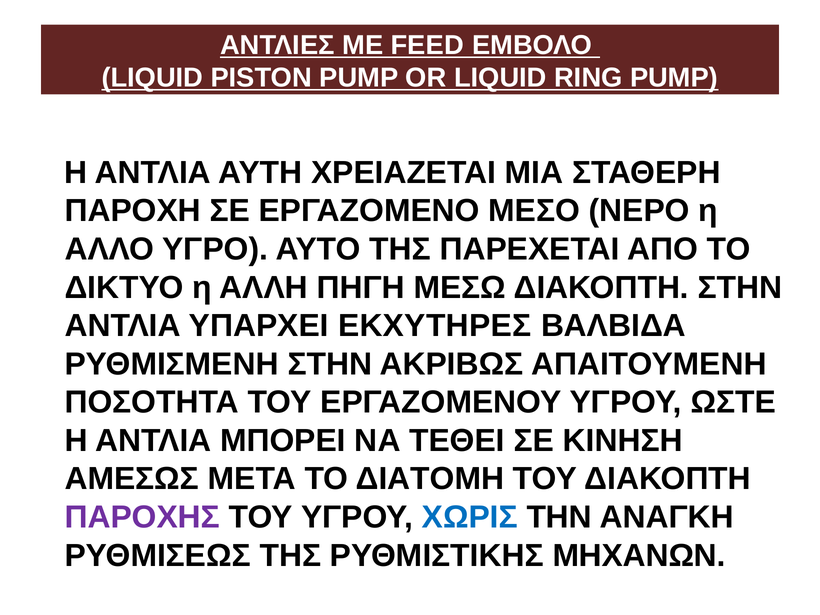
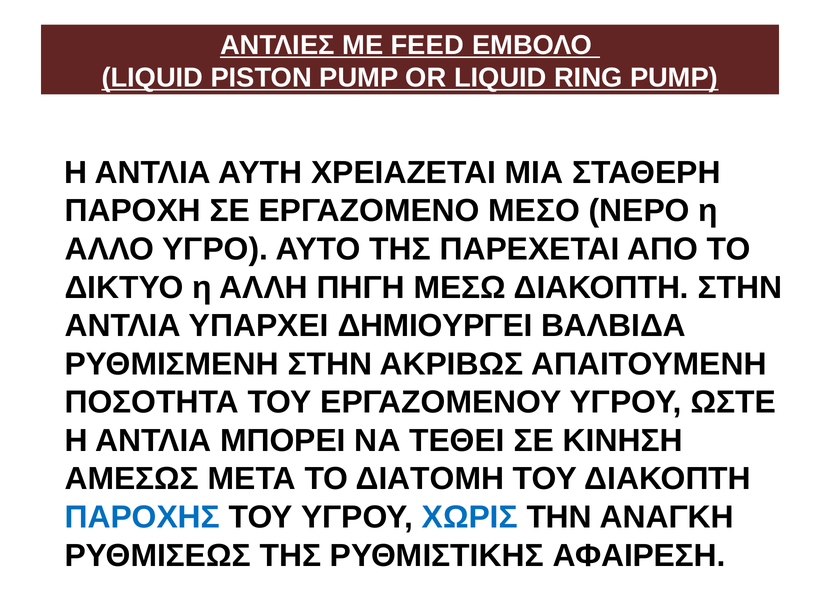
ΕΚΧΥΤΗΡΕΣ: ΕΚΧΥΤΗΡΕΣ -> ΔΗΜΙΟΥΡΓΕΙ (435, 326)
ΠΑΡΟΧΗΣ colour: purple -> blue (142, 517)
ΜΗΧΑΝΩΝ: ΜΗΧΑΝΩΝ -> ΑΦΑΙΡΕΣΗ (639, 556)
